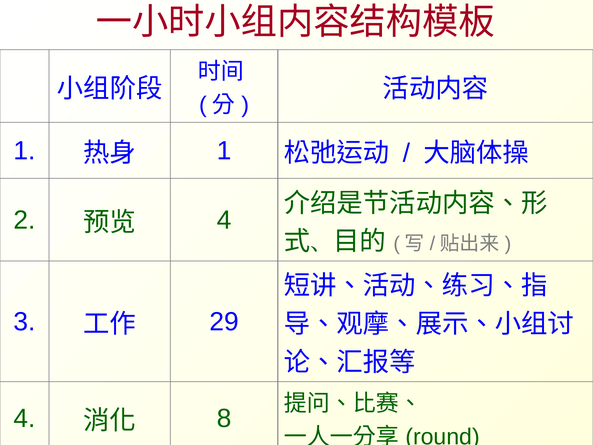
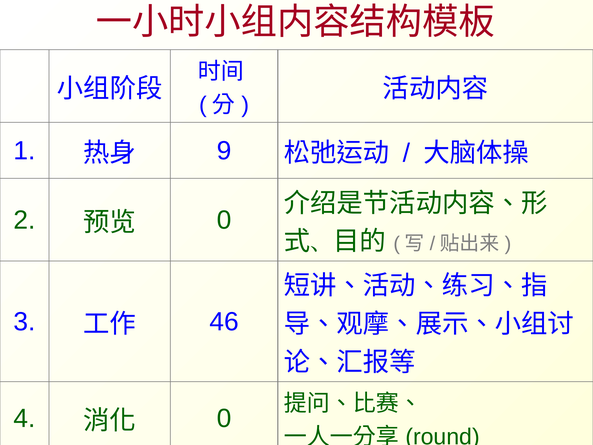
1: 1 -> 9 (224, 151)
4: 4 -> 0 (224, 220)
29: 29 -> 46 (224, 321)
8: 8 -> 0 (224, 418)
